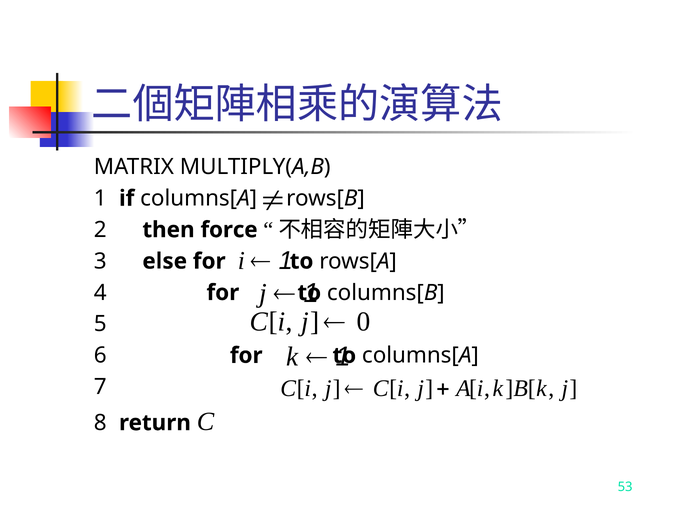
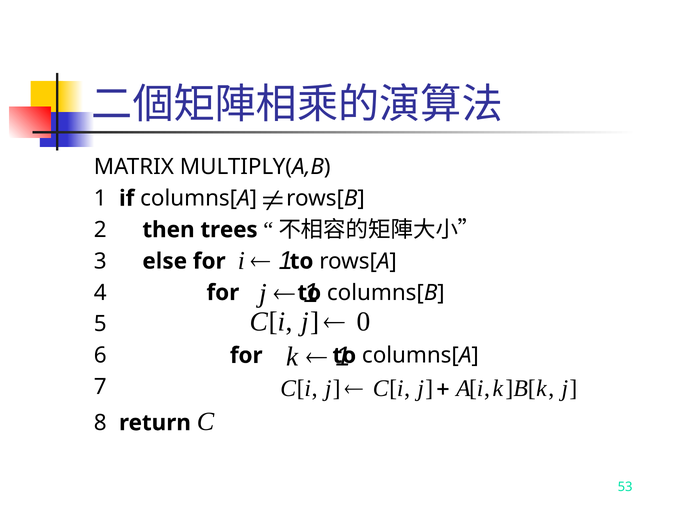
force: force -> trees (229, 230)
